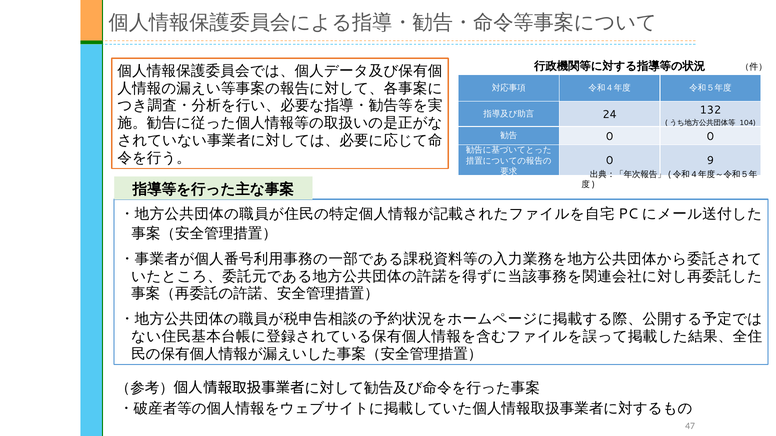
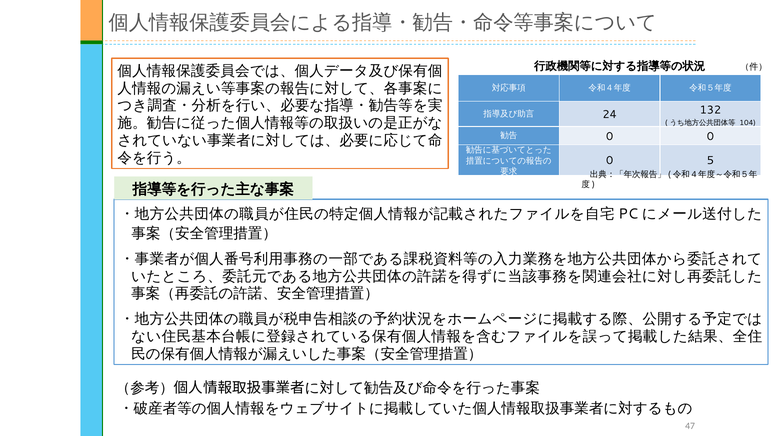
9: 9 -> 5 (710, 161)
